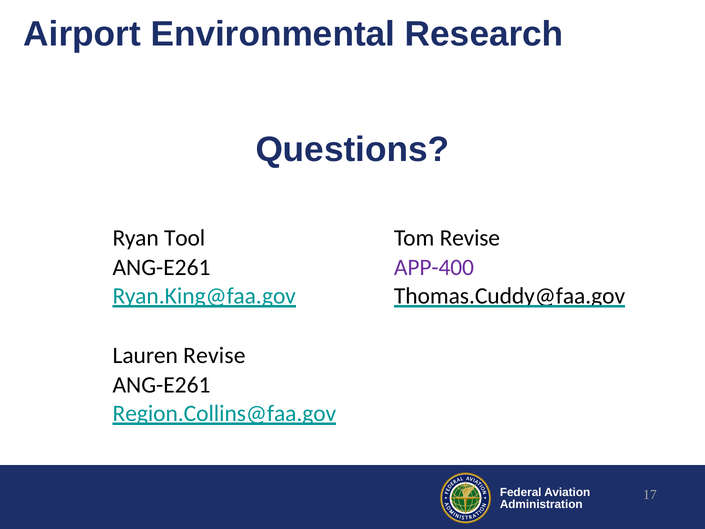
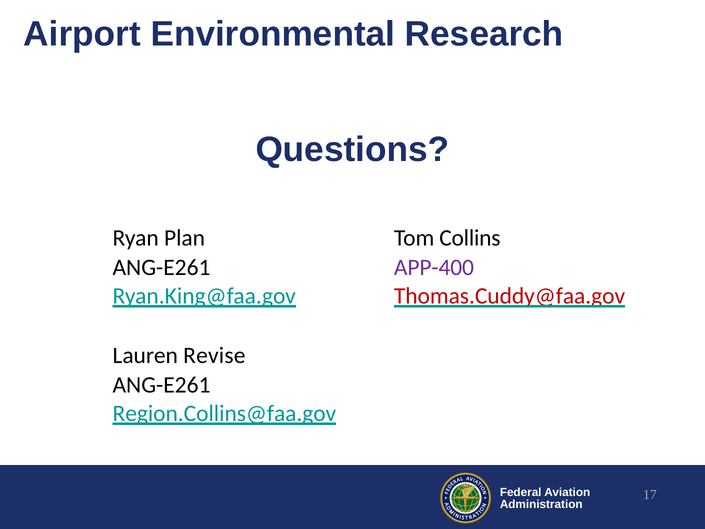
Tool: Tool -> Plan (185, 238)
Tom Revise: Revise -> Collins (470, 238)
Thomas.Cuddy@faa.gov colour: black -> red (510, 296)
